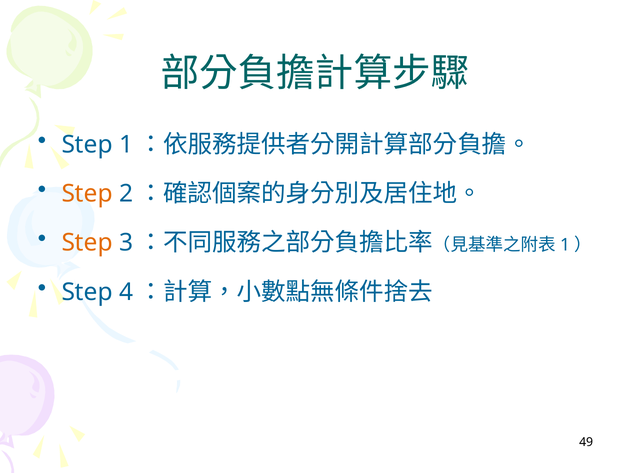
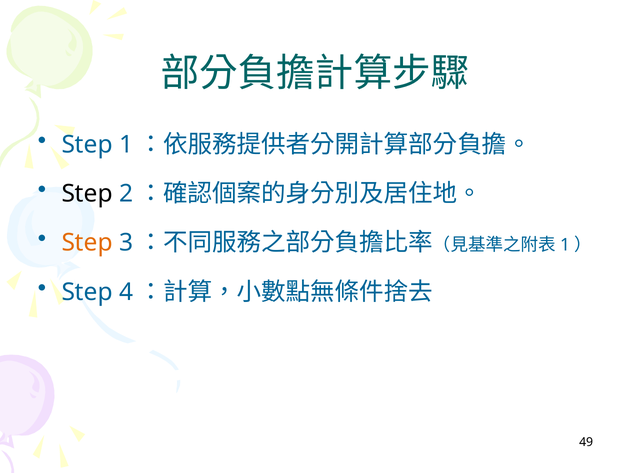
Step colour: orange -> black (87, 194)
